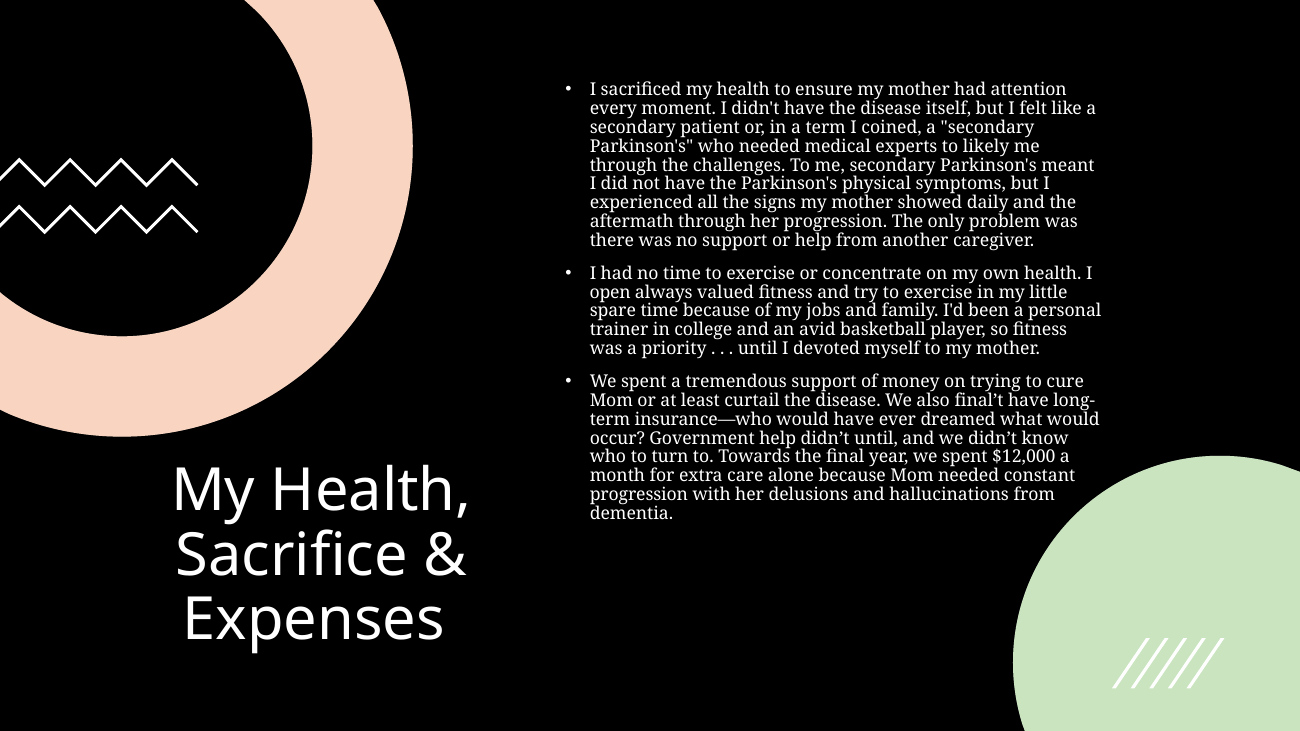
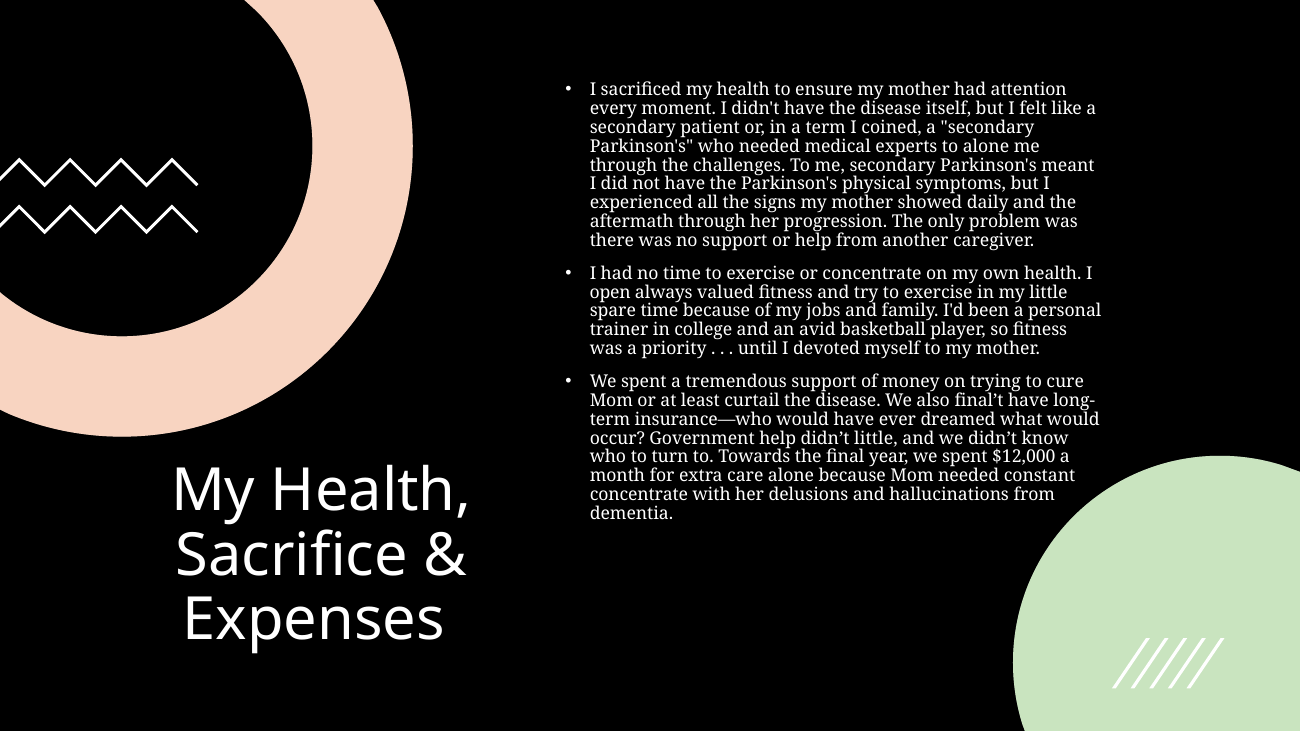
to likely: likely -> alone (986, 146)
didn’t until: until -> little (876, 438)
progression: progression -> concentrate (639, 495)
